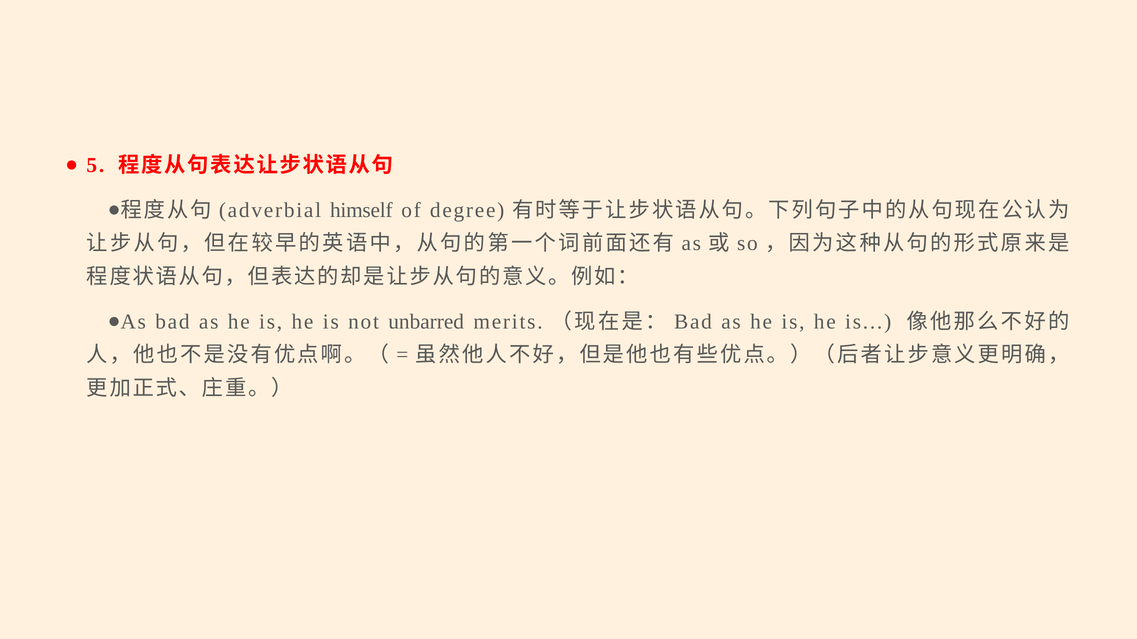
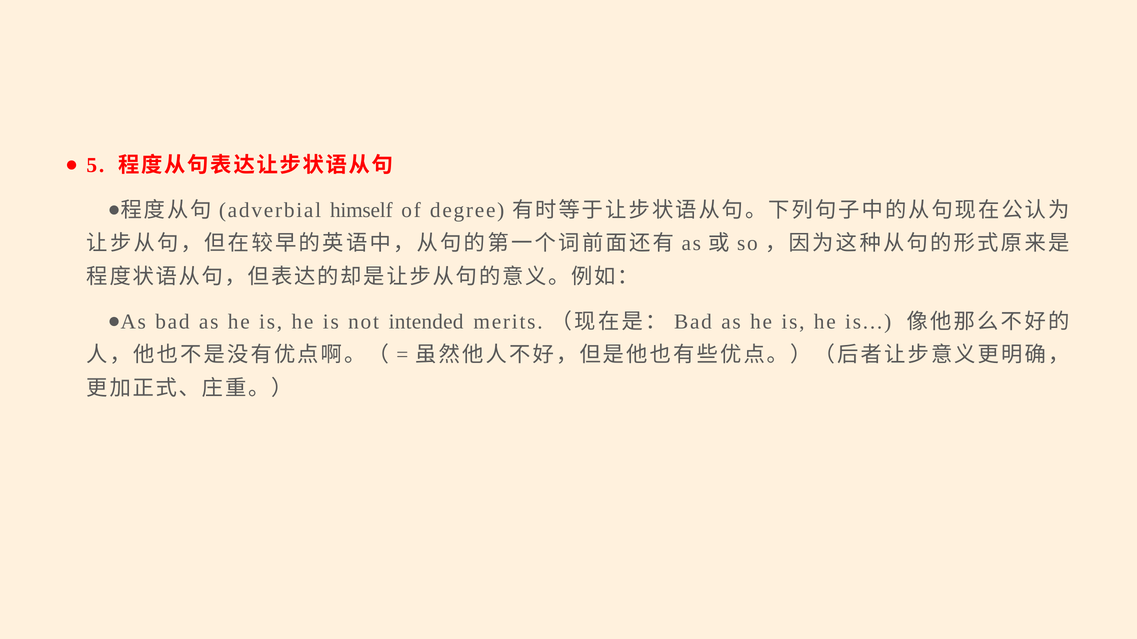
unbarred: unbarred -> intended (426, 322)
